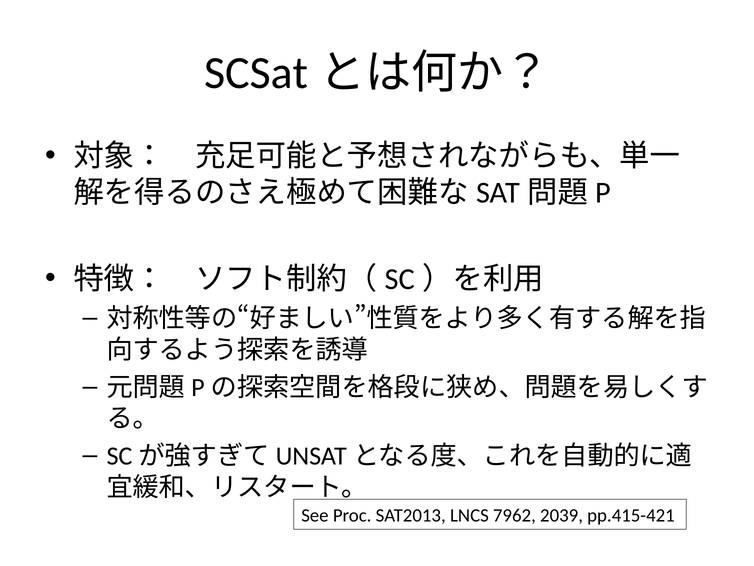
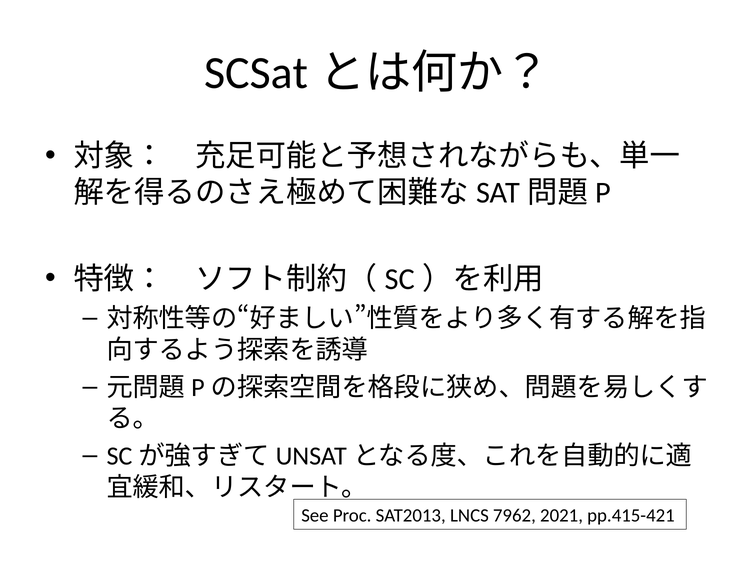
2039: 2039 -> 2021 (562, 515)
